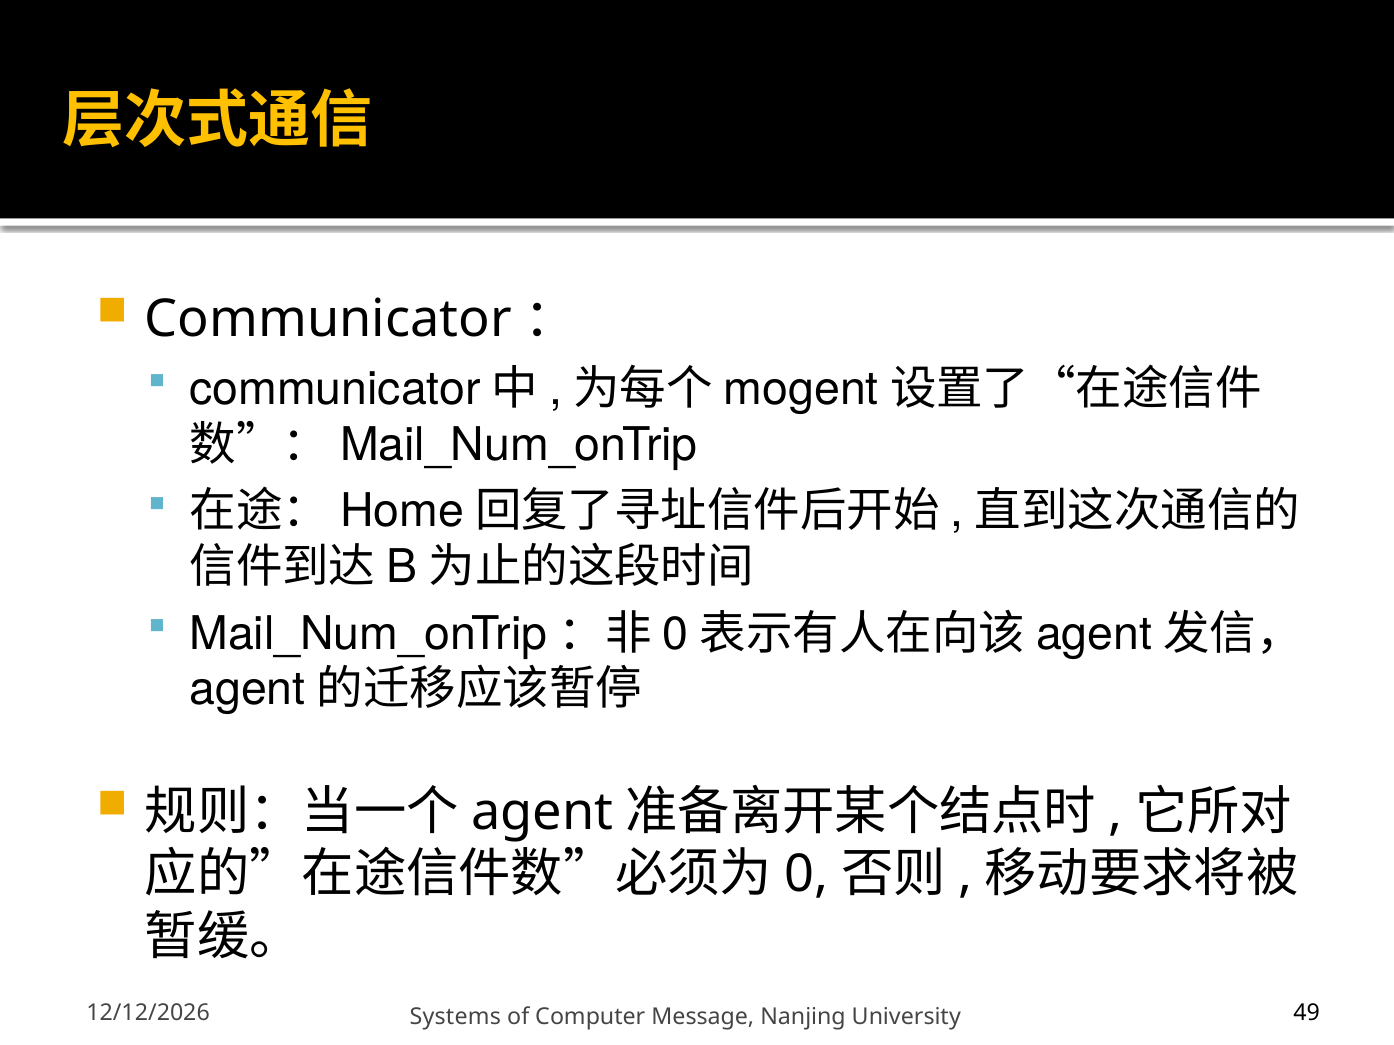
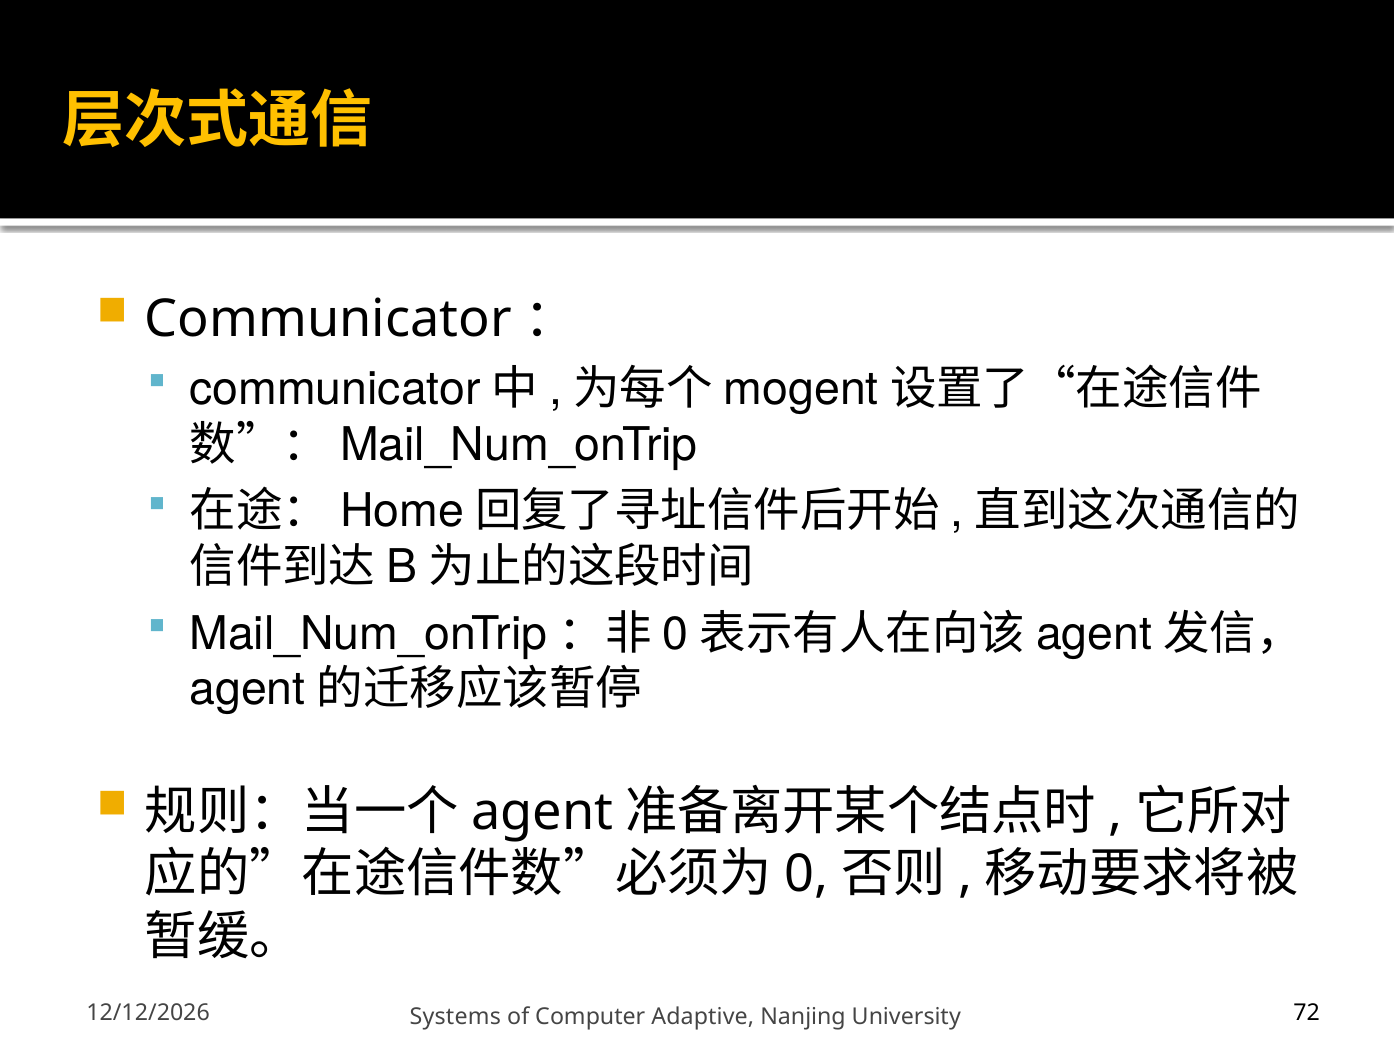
Message: Message -> Adaptive (703, 1017)
49: 49 -> 72 (1307, 1013)
